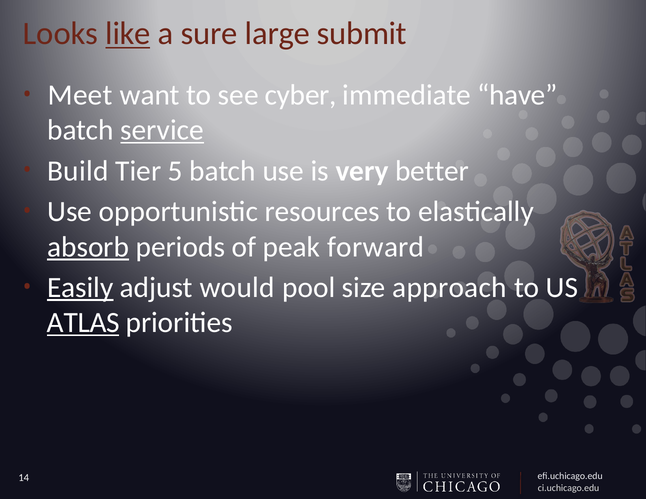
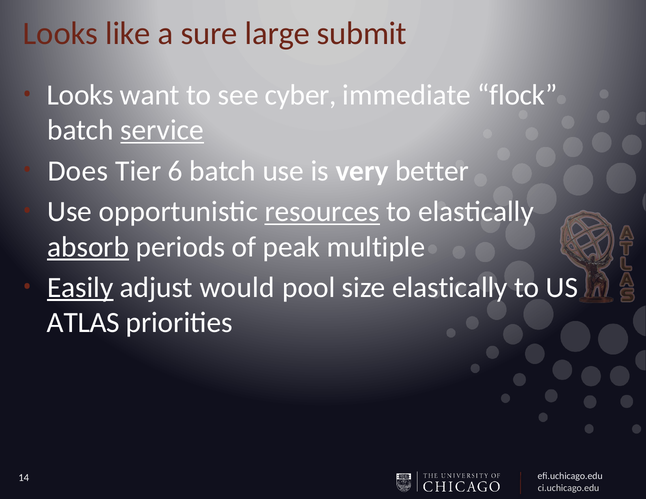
like underline: present -> none (128, 34)
Meet: Meet -> Looks (80, 95)
have: have -> flock (517, 95)
Build: Build -> Does (78, 171)
5: 5 -> 6 (175, 171)
resources underline: none -> present (322, 212)
forward: forward -> multiple (376, 247)
size approach: approach -> elastically (450, 288)
ATLAS underline: present -> none (83, 323)
